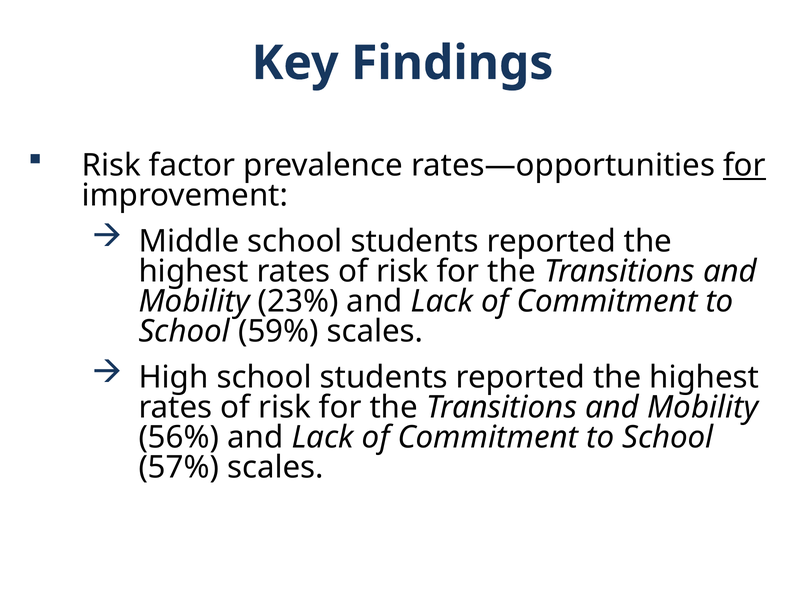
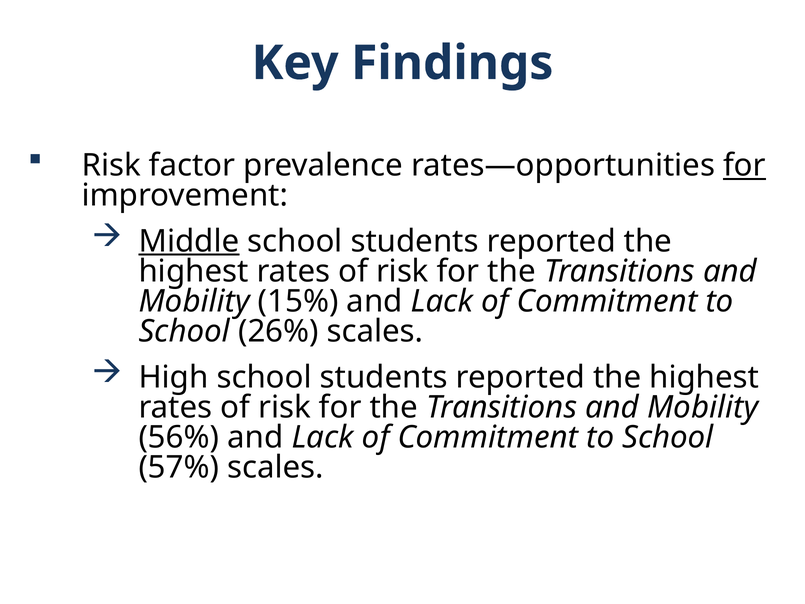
Middle underline: none -> present (189, 241)
23%: 23% -> 15% (298, 301)
59%: 59% -> 26% (278, 331)
